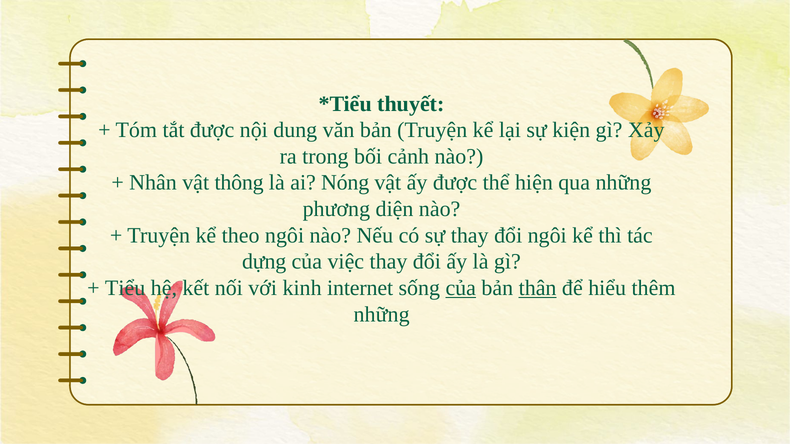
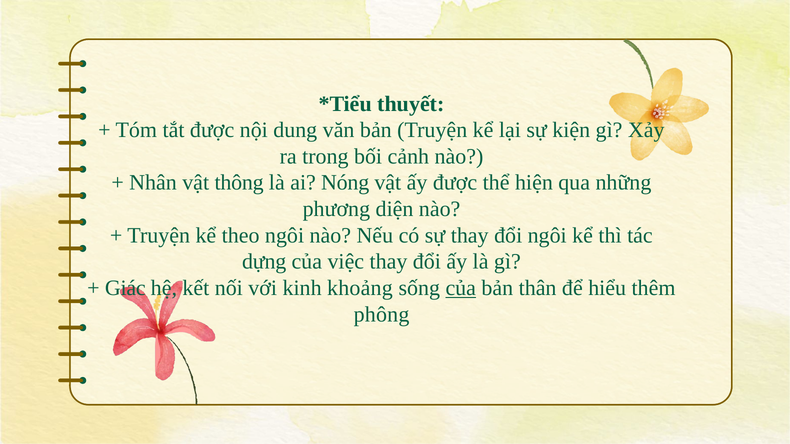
Tiểu: Tiểu -> Giác (125, 288)
internet: internet -> khoảng (360, 288)
thân underline: present -> none (538, 288)
những: những -> phông (382, 315)
